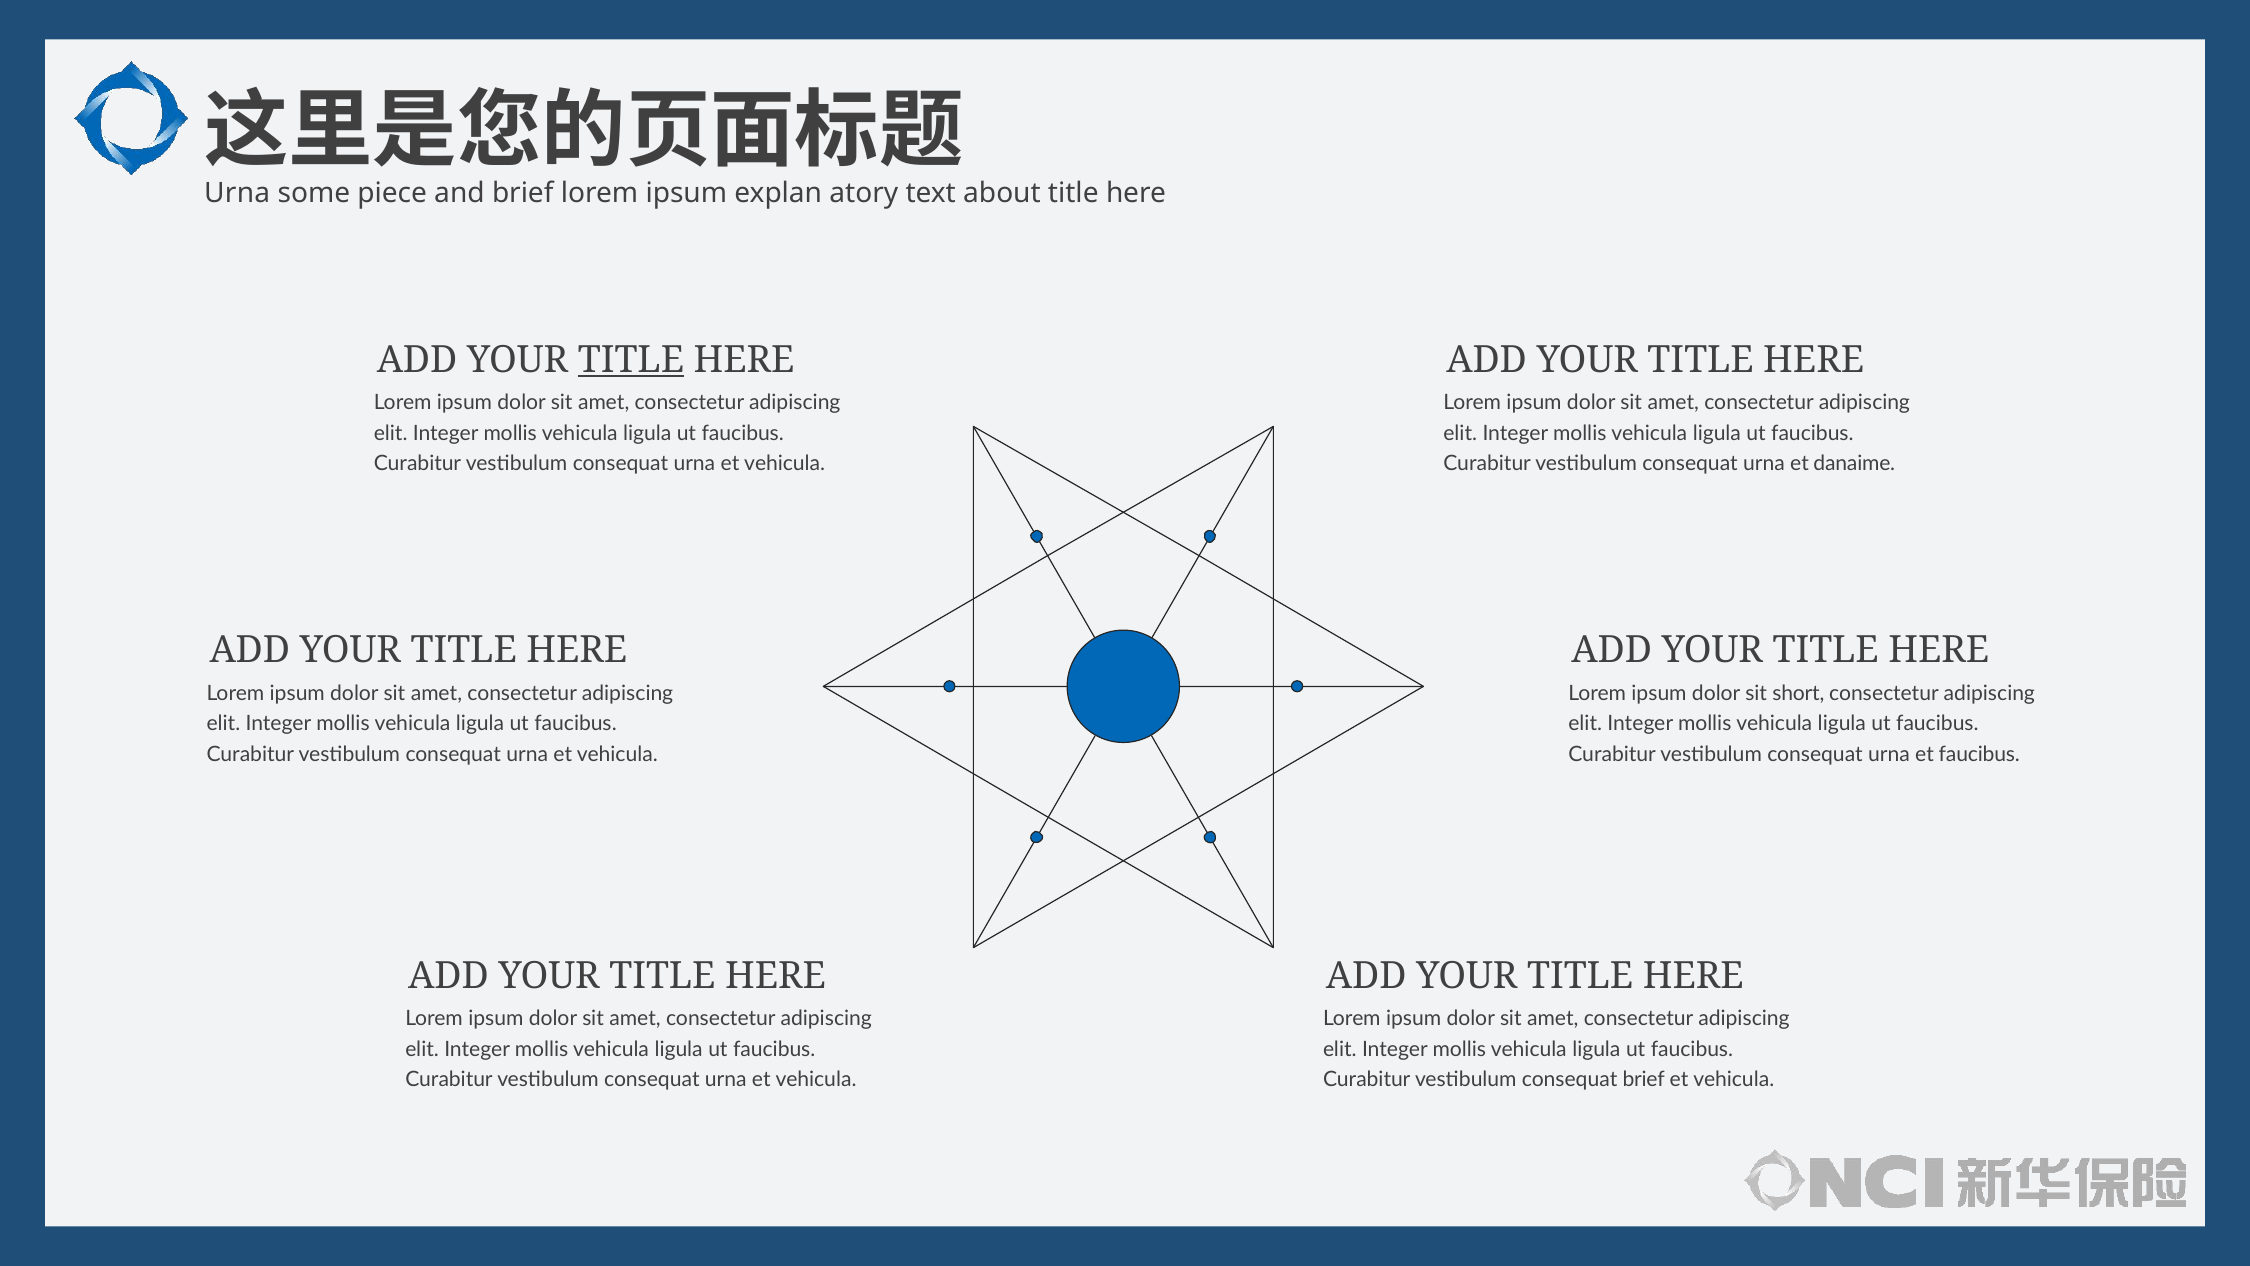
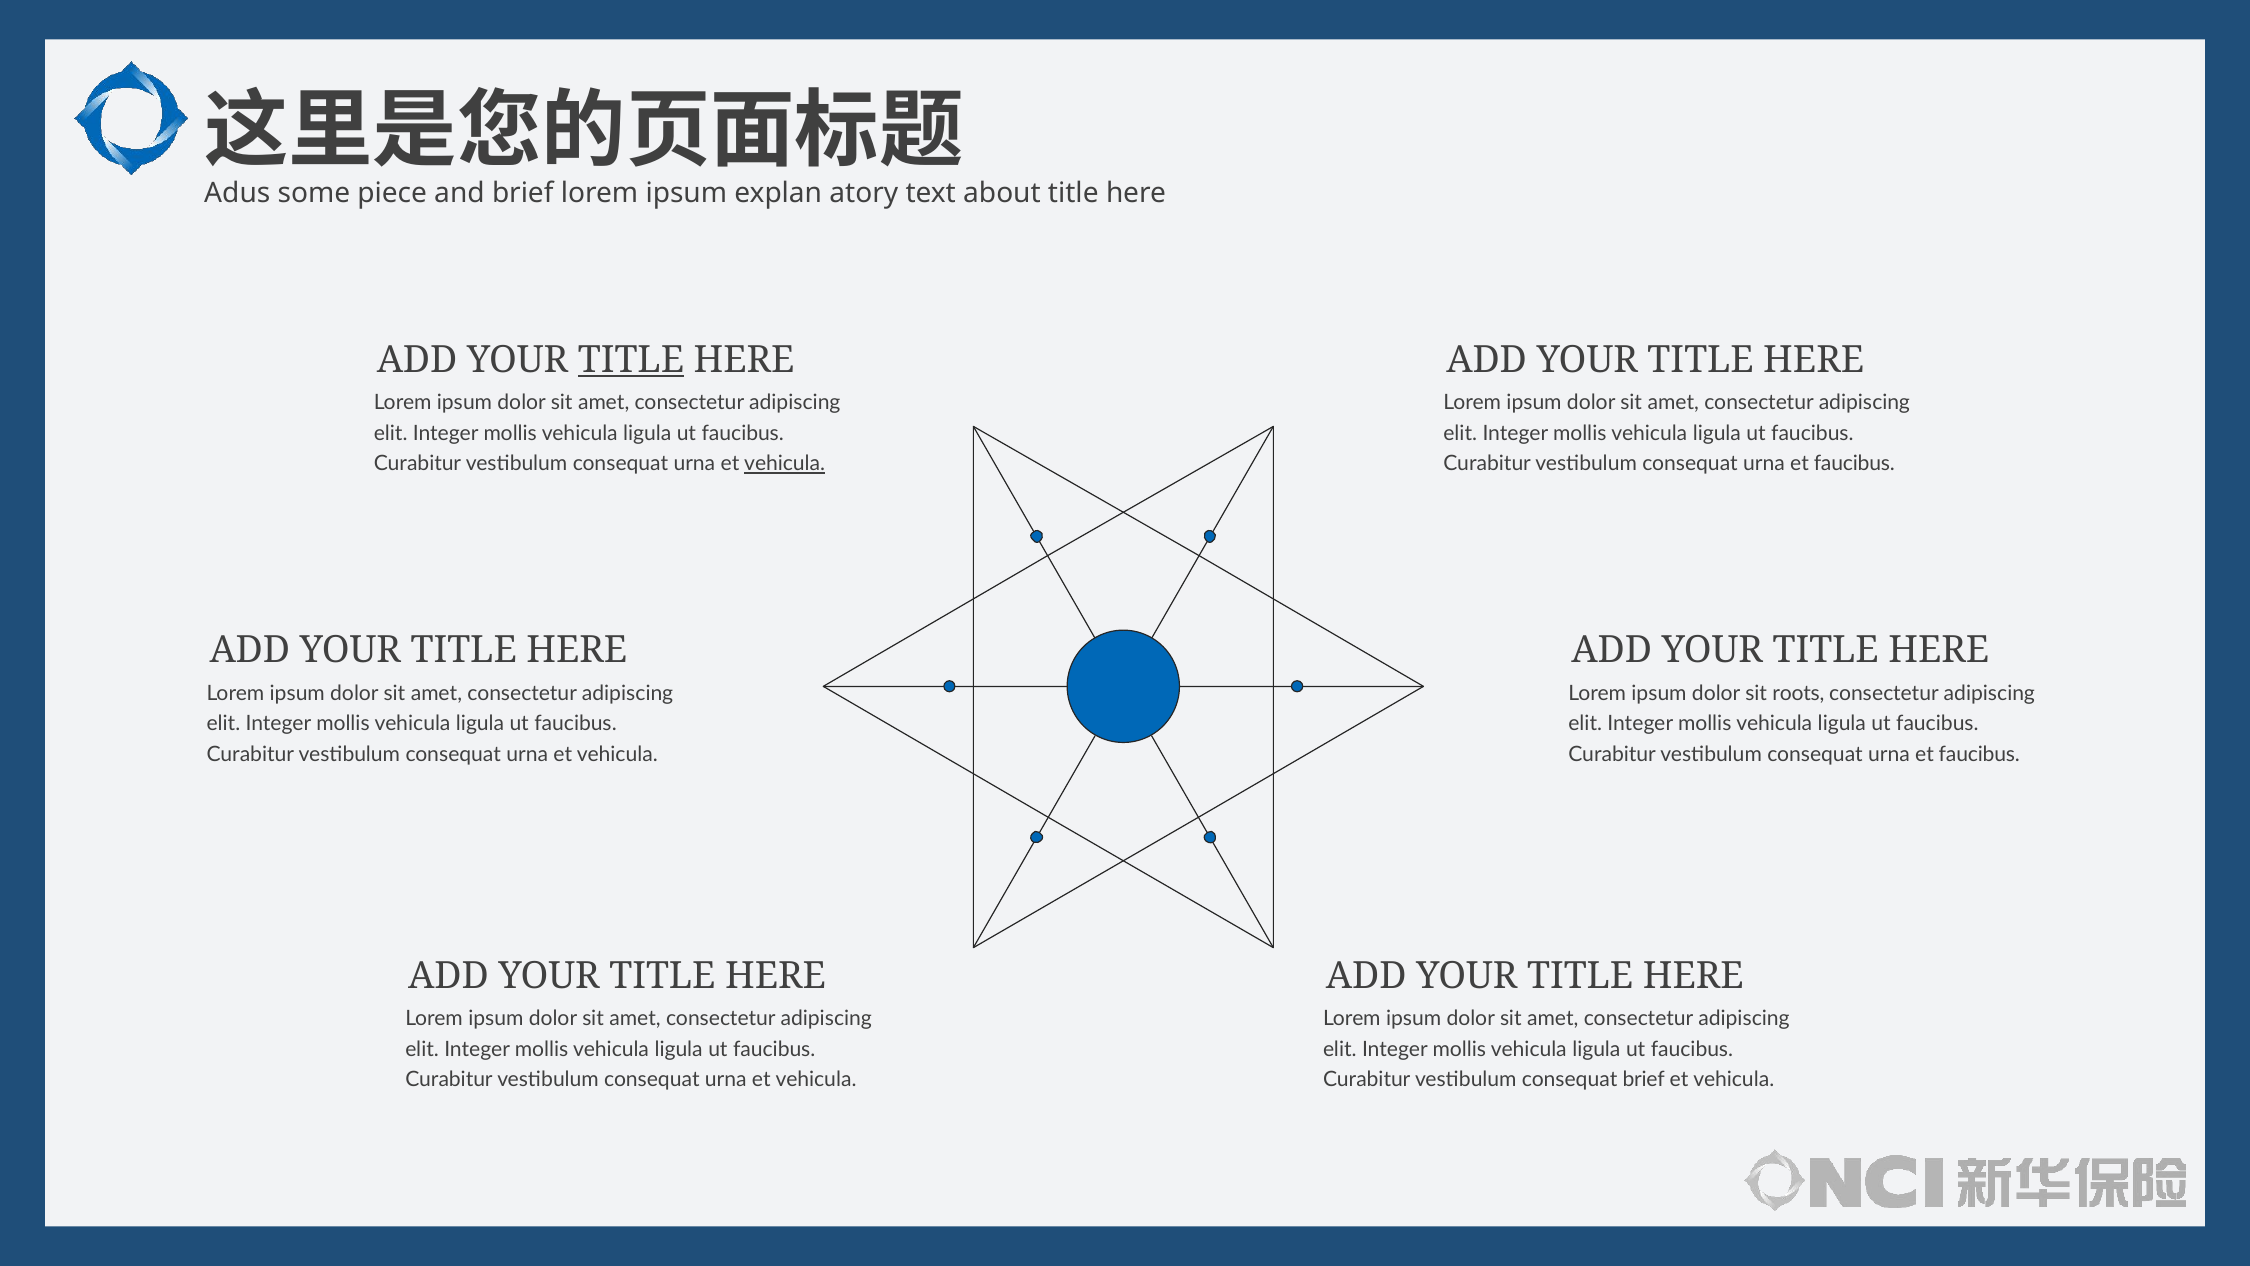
Urna: Urna -> Adus (237, 193)
vehicula underline: none -> present (785, 464)
danaime: danaime -> faucibus (1854, 464)
short: short -> roots (1798, 693)
